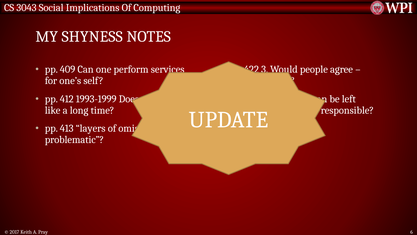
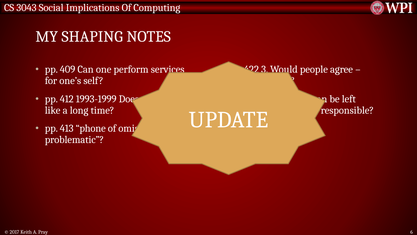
SHYNESS: SHYNESS -> SHAPING (92, 37)
layers: layers -> phone (91, 128)
